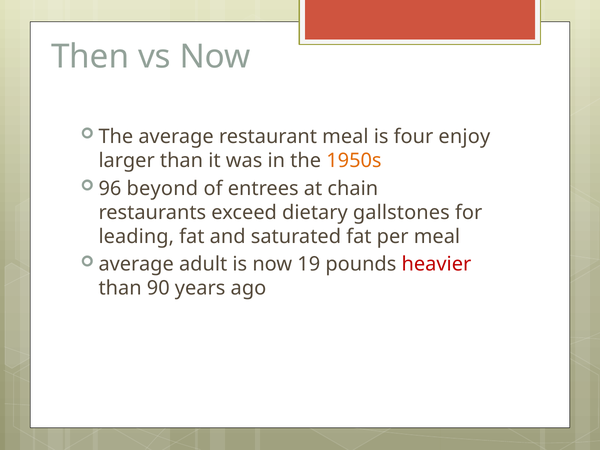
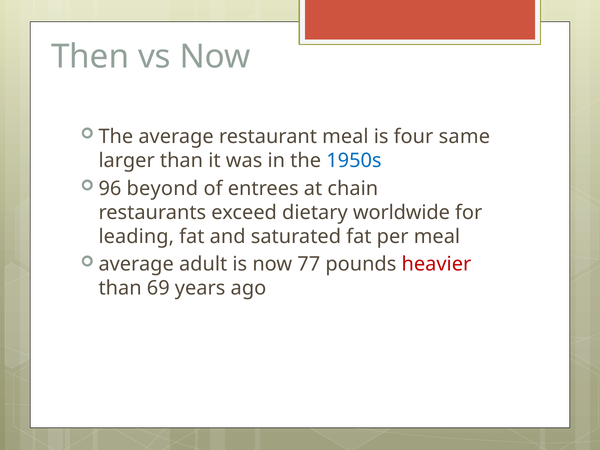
enjoy: enjoy -> same (464, 136)
1950s colour: orange -> blue (354, 160)
gallstones: gallstones -> worldwide (401, 212)
19: 19 -> 77 (309, 264)
90: 90 -> 69 (158, 288)
